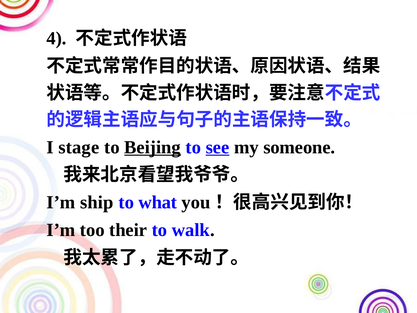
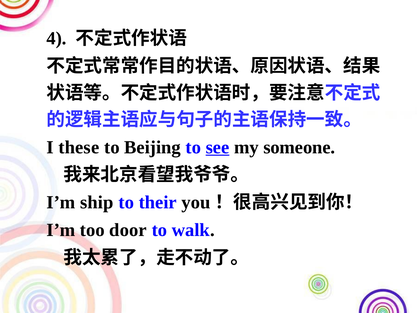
stage: stage -> these (79, 147)
Beijing underline: present -> none (153, 147)
what: what -> their (158, 202)
their: their -> door (128, 230)
